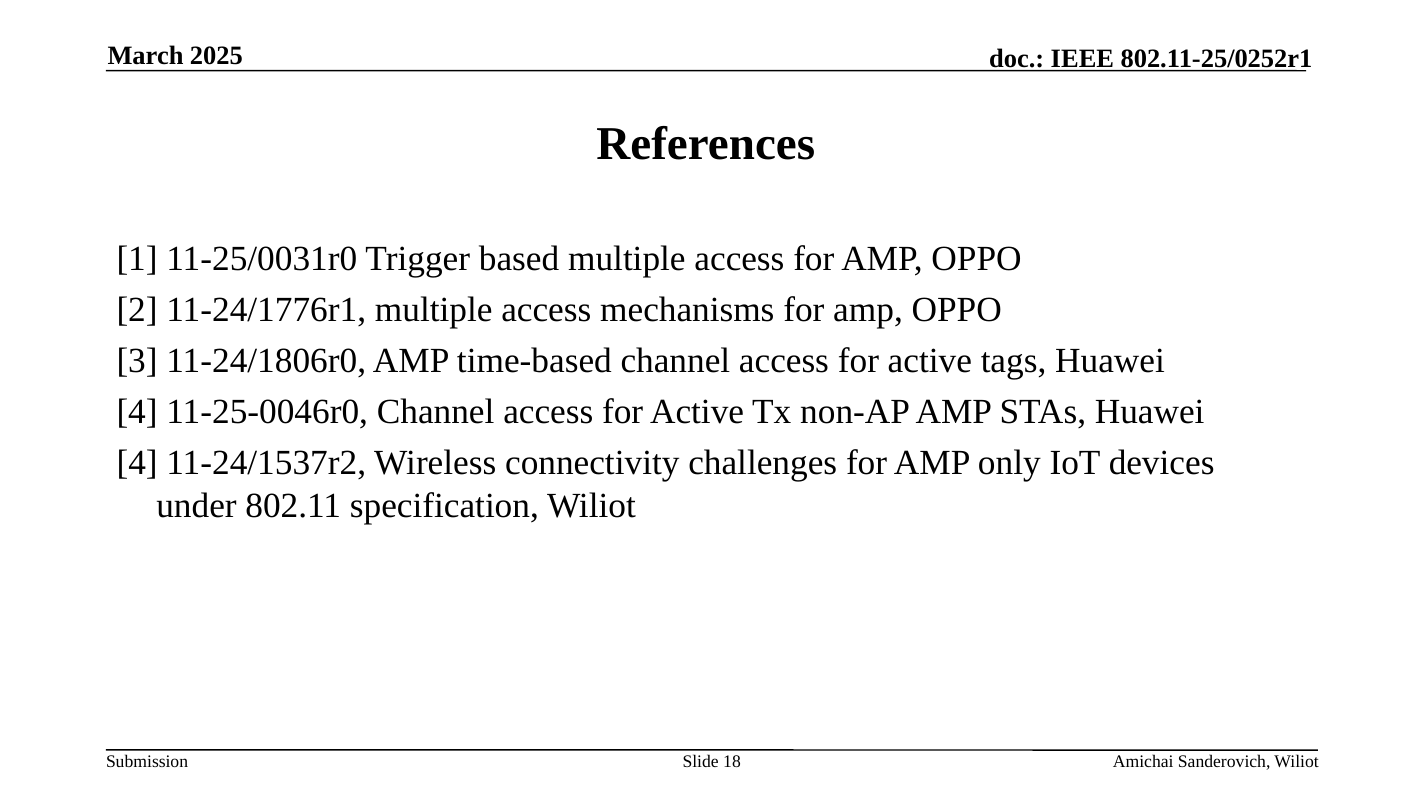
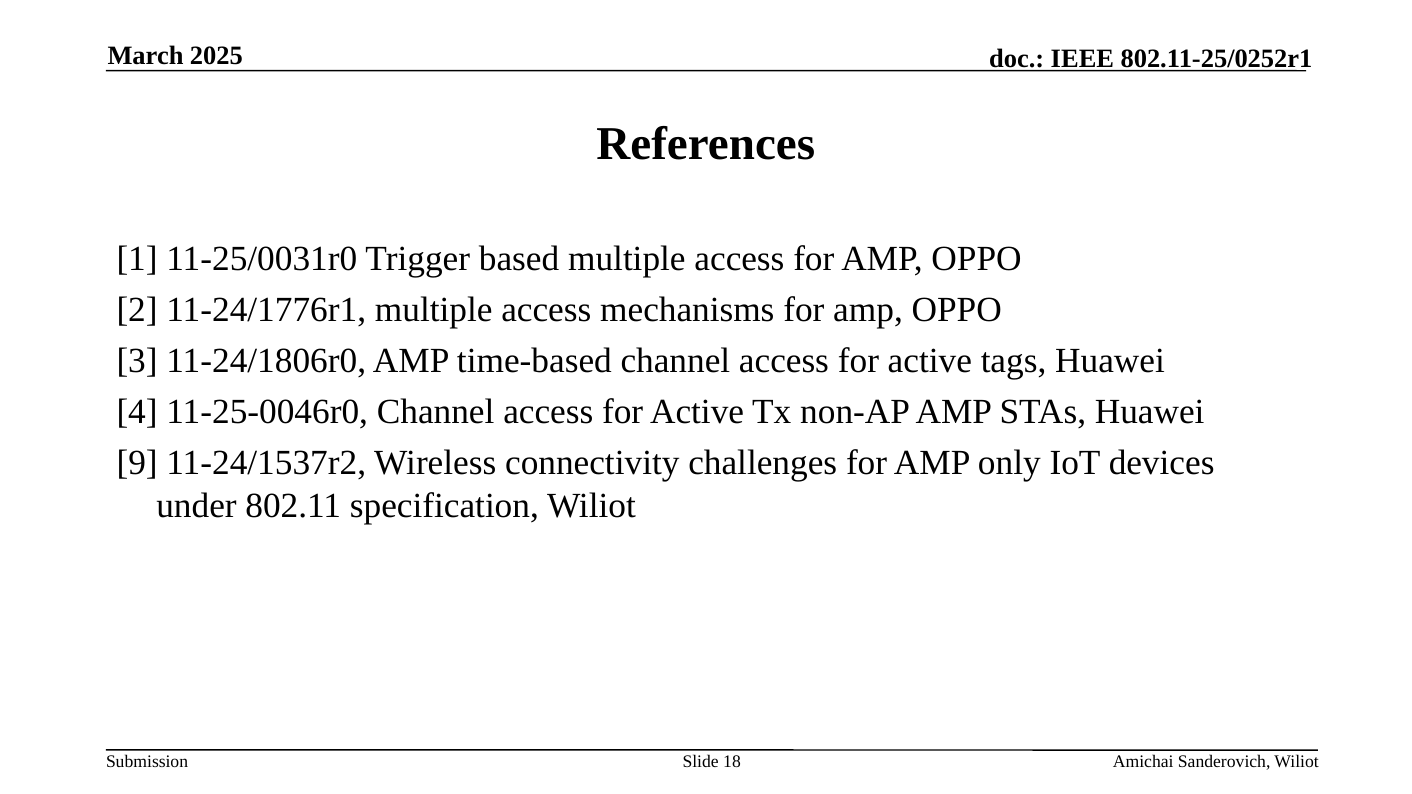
4: 4 -> 9 (137, 463)
